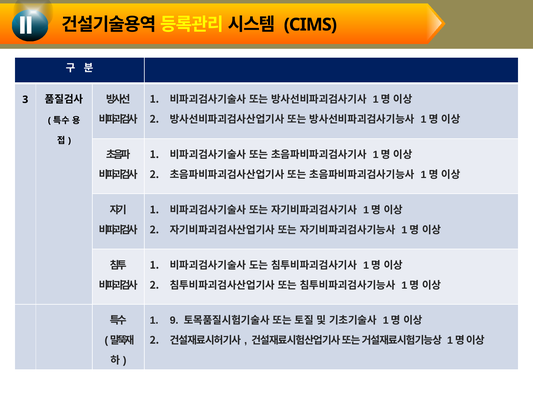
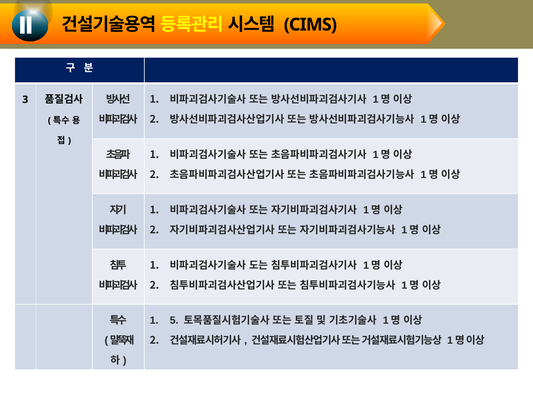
9: 9 -> 5 (174, 320)
